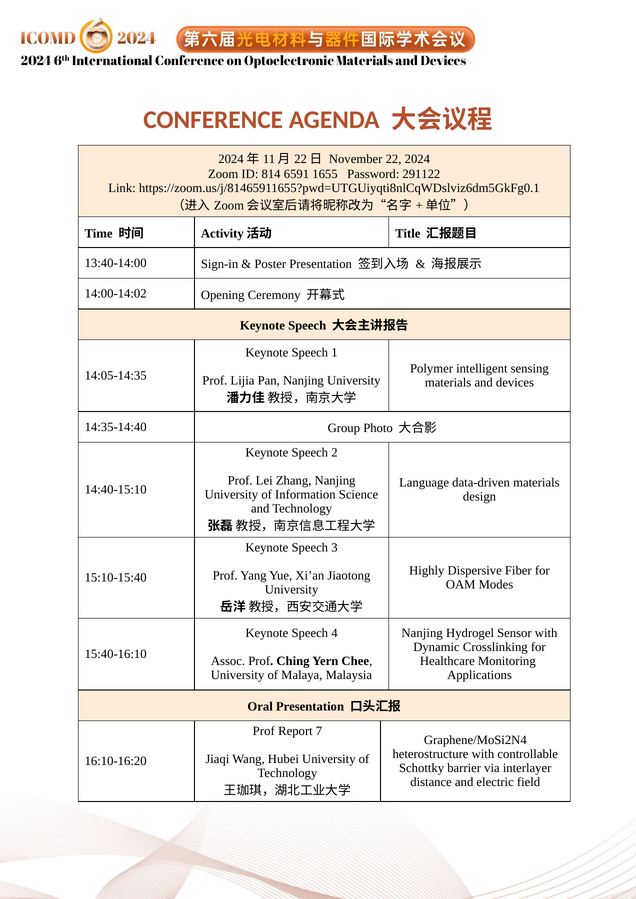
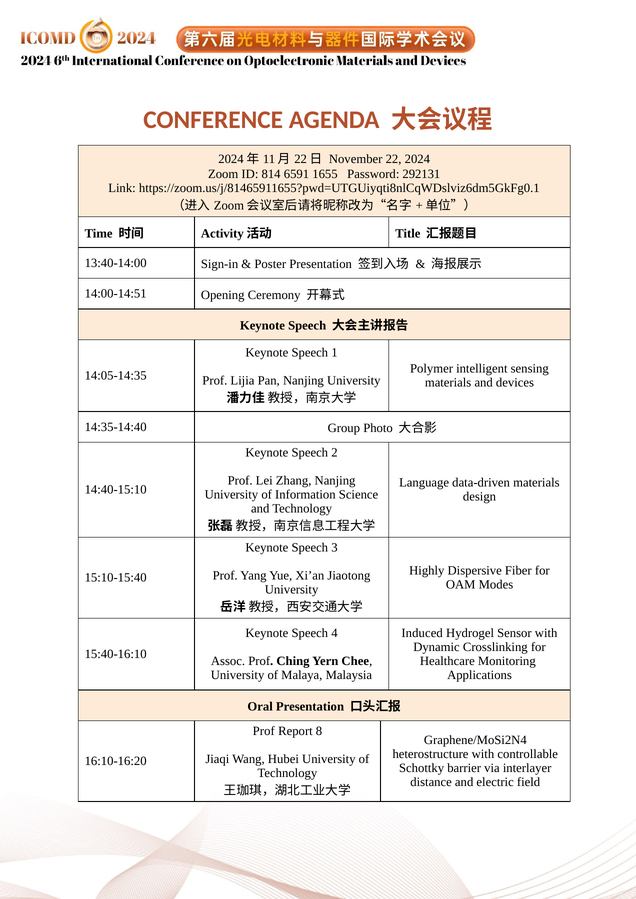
291122: 291122 -> 292131 (421, 174)
14:00-14:02: 14:00-14:02 -> 14:00-14:51 (116, 294)
Nanjing: Nanjing -> Induced (422, 634)
7: 7 -> 8 (319, 732)
